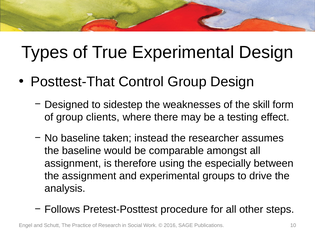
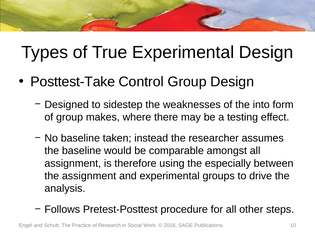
Posttest-That: Posttest-That -> Posttest-Take (73, 82)
skill: skill -> into (261, 105)
clients: clients -> makes (103, 117)
